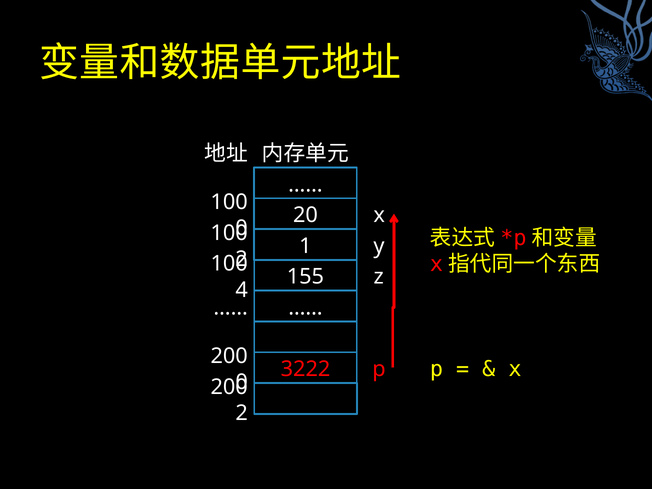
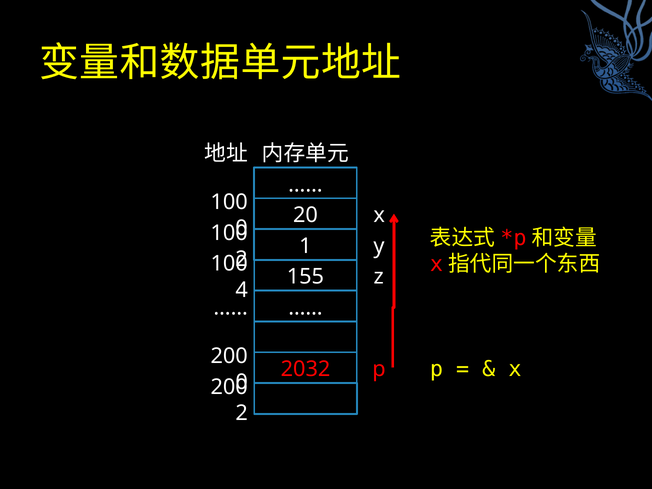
3222: 3222 -> 2032 (306, 369)
